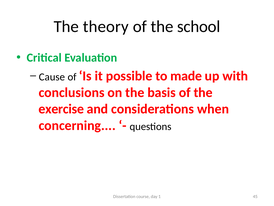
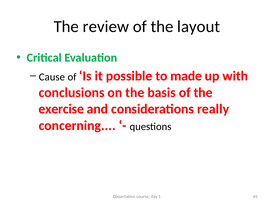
theory: theory -> review (106, 27)
school: school -> layout (199, 27)
when: when -> really (213, 109)
